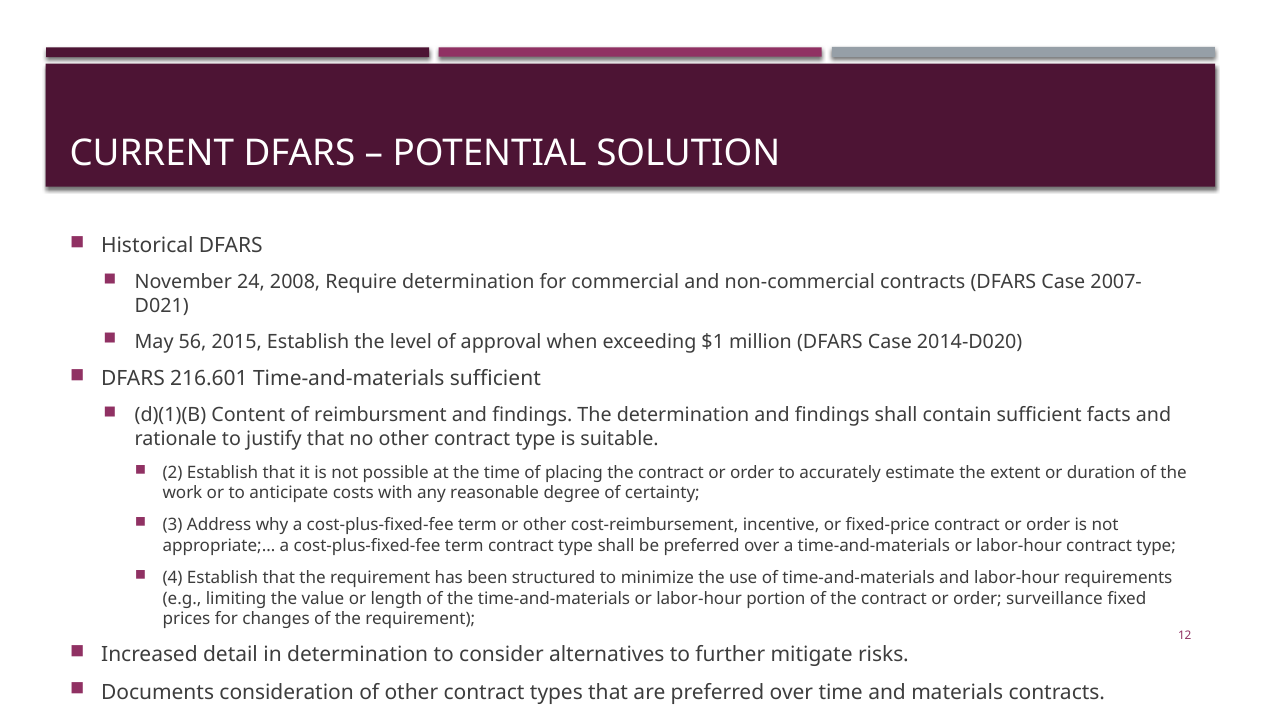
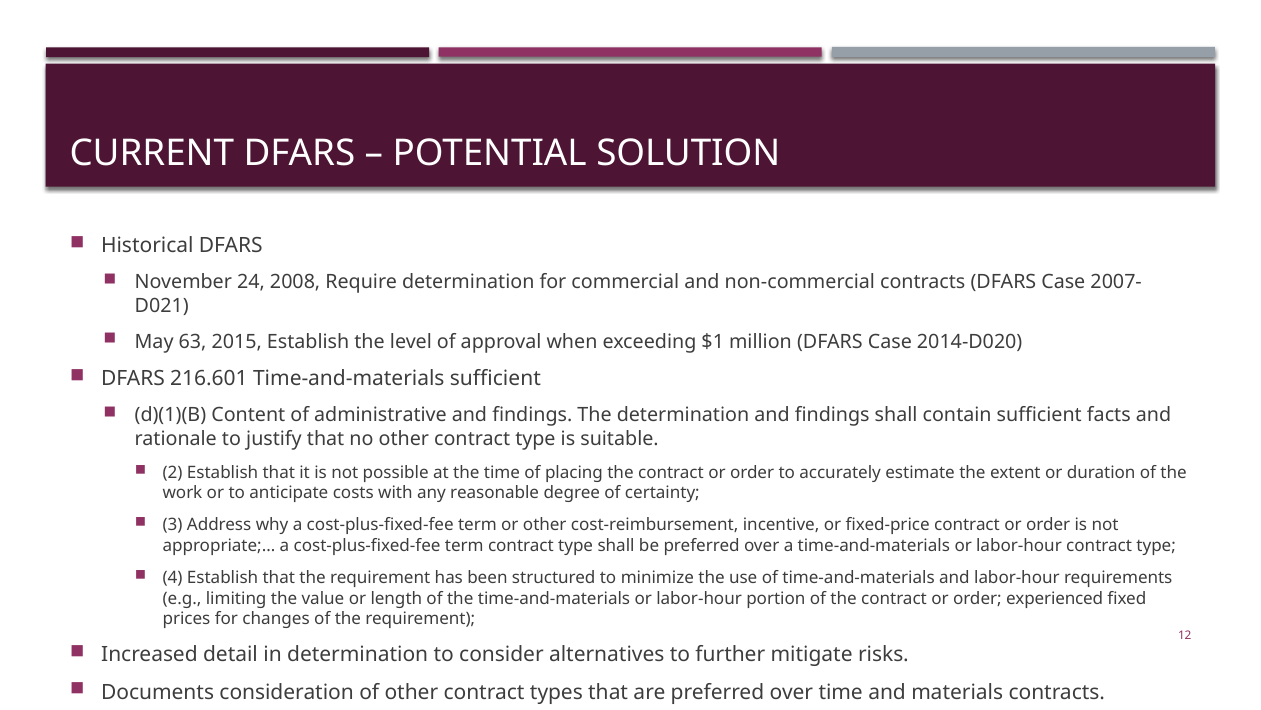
56: 56 -> 63 (193, 341)
reimbursment: reimbursment -> administrative (380, 415)
surveillance: surveillance -> experienced (1055, 598)
